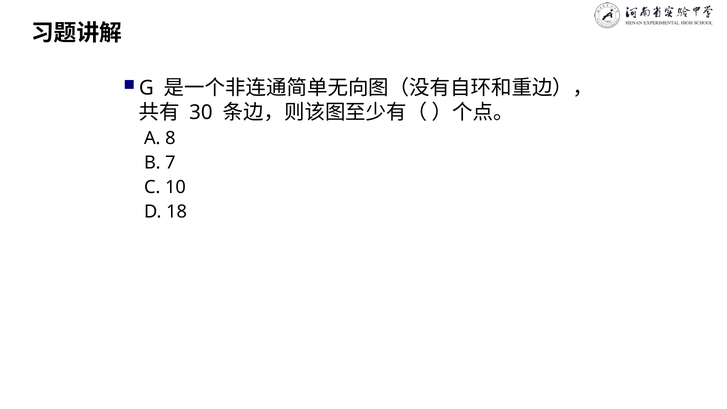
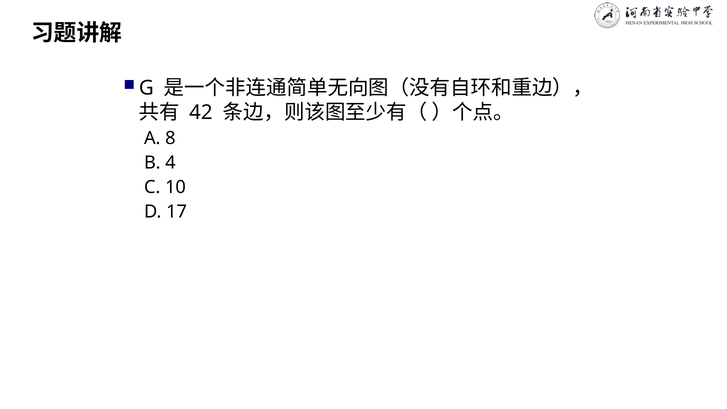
30: 30 -> 42 (201, 112)
7: 7 -> 4 (170, 163)
18: 18 -> 17 (177, 212)
